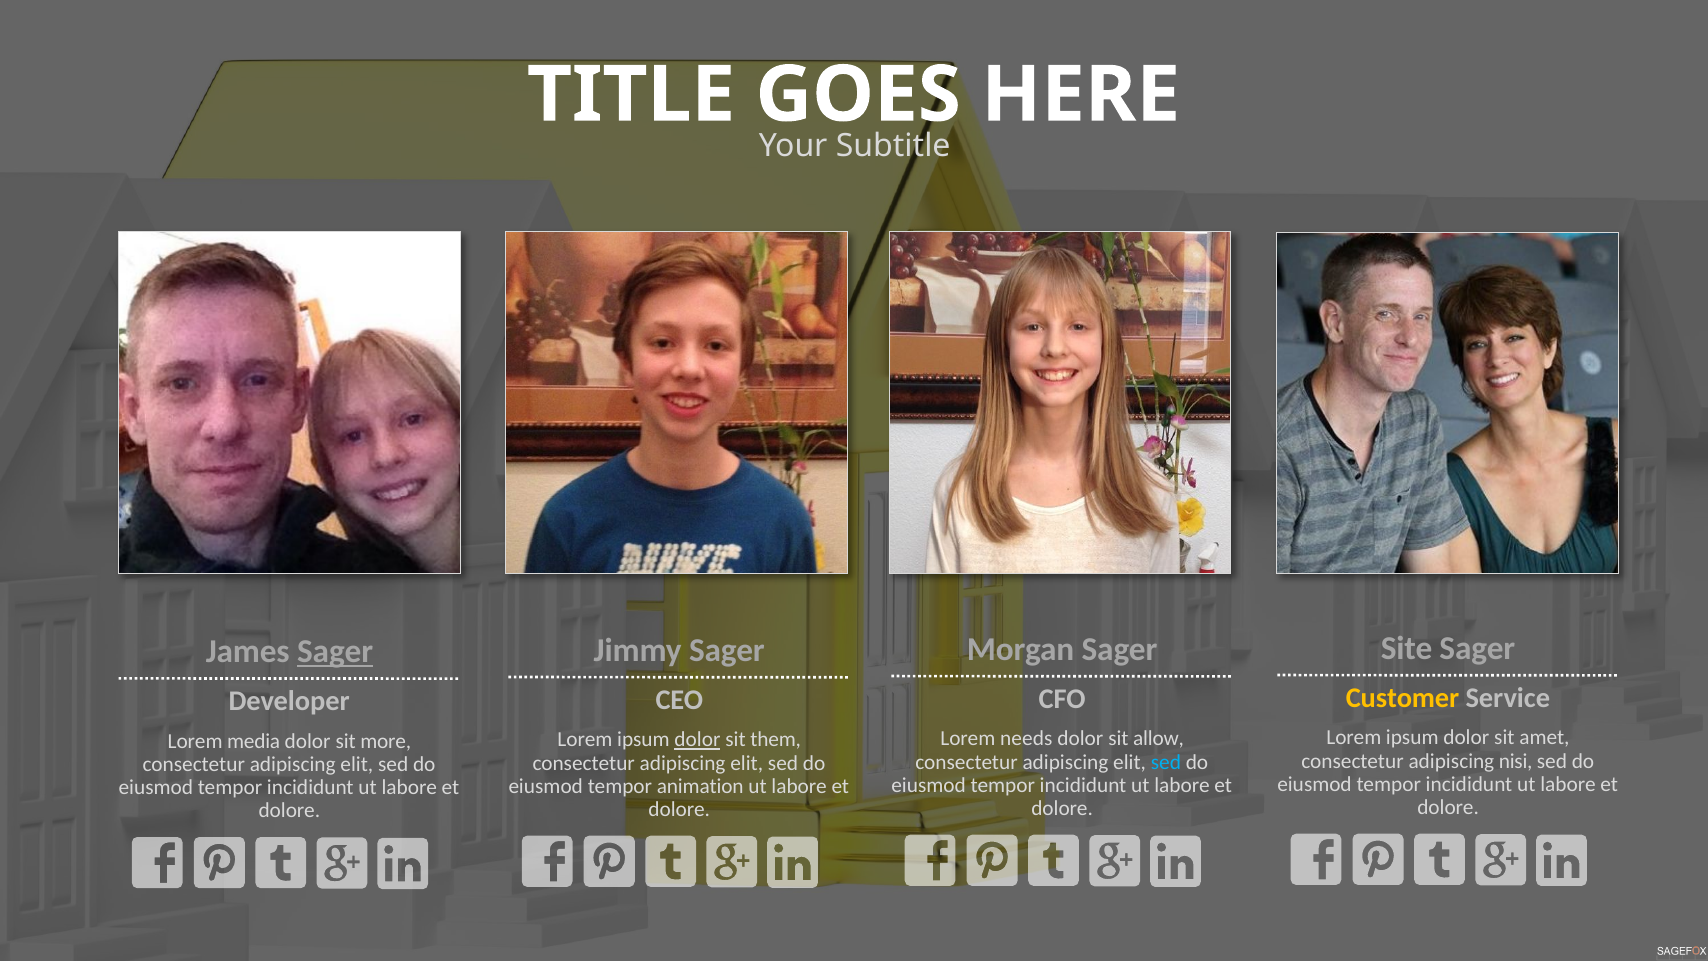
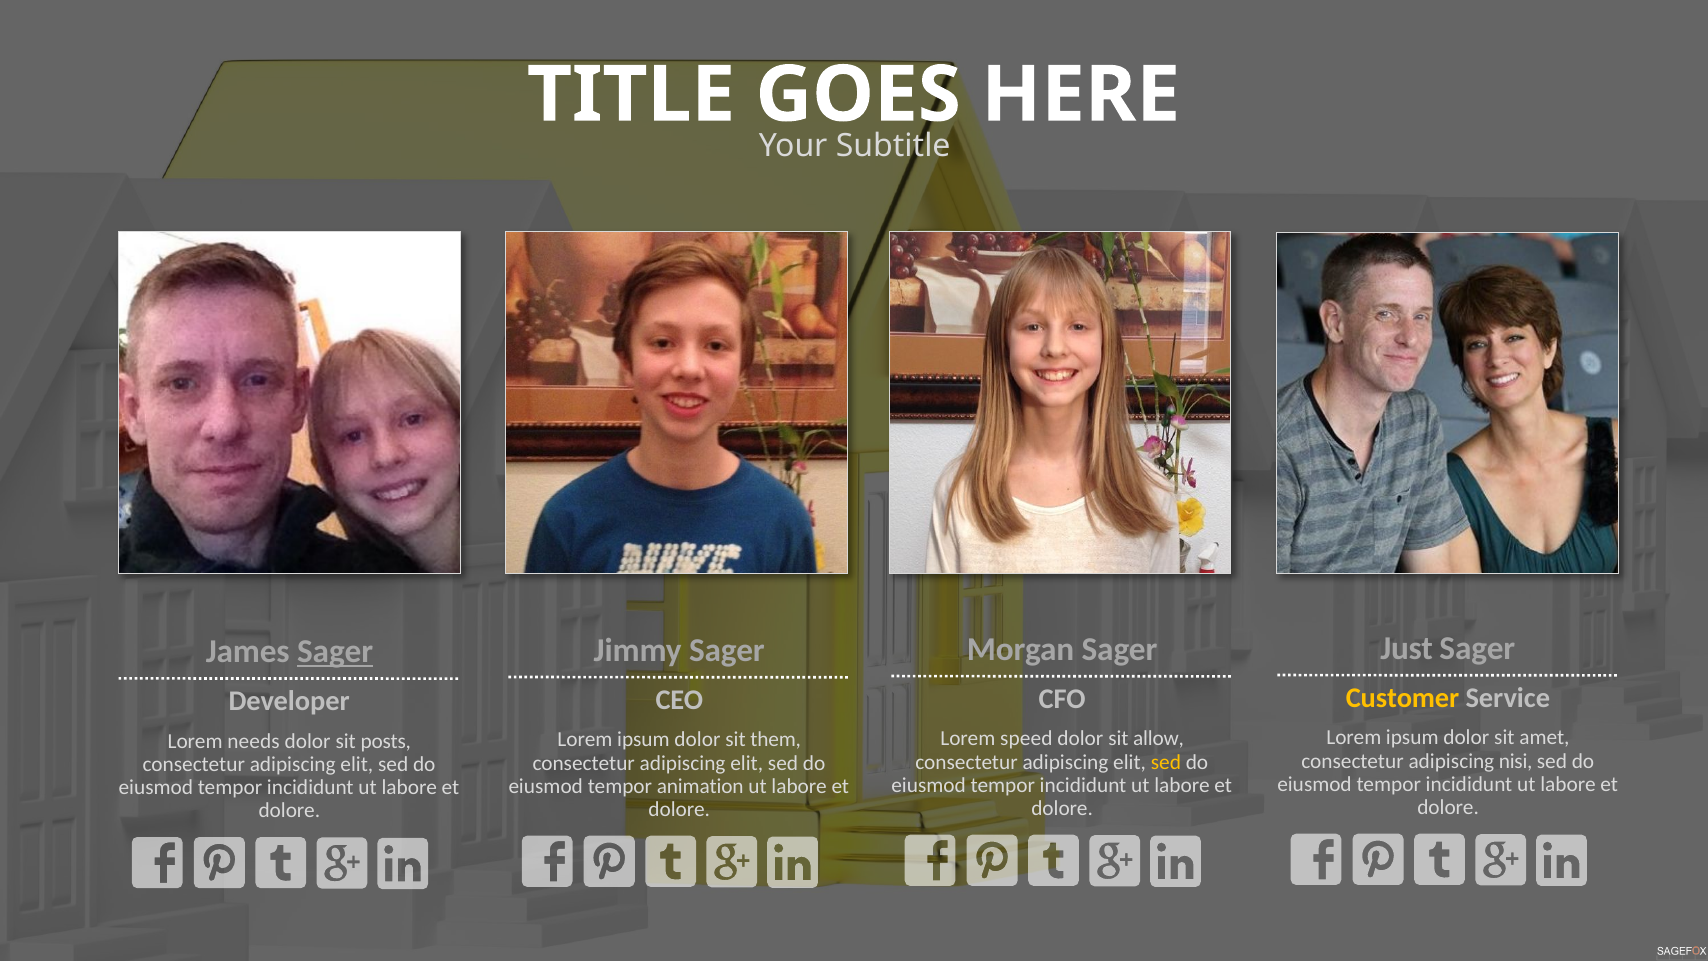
Site: Site -> Just (1407, 649)
needs: needs -> speed (1026, 739)
dolor underline: present -> none (697, 740)
media: media -> needs (253, 741)
more: more -> posts (386, 741)
sed colour: light blue -> yellow (1166, 762)
